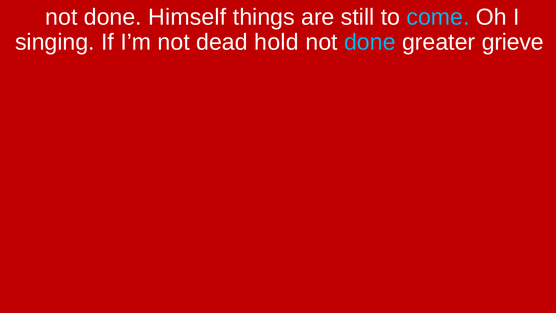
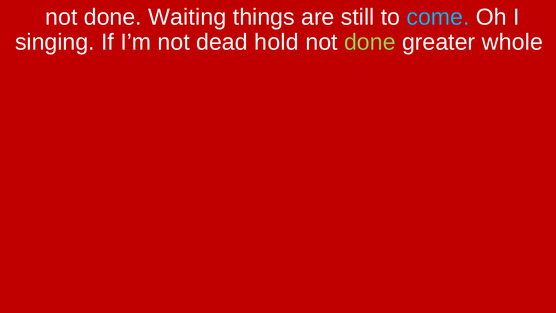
Himself: Himself -> Waiting (187, 17)
done colour: light blue -> light green (370, 42)
grieve: grieve -> whole (512, 42)
